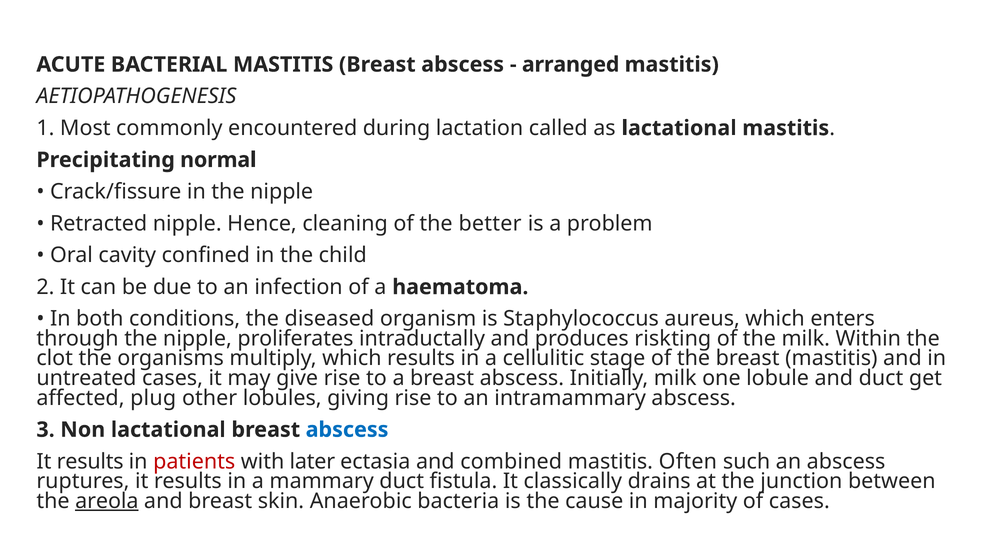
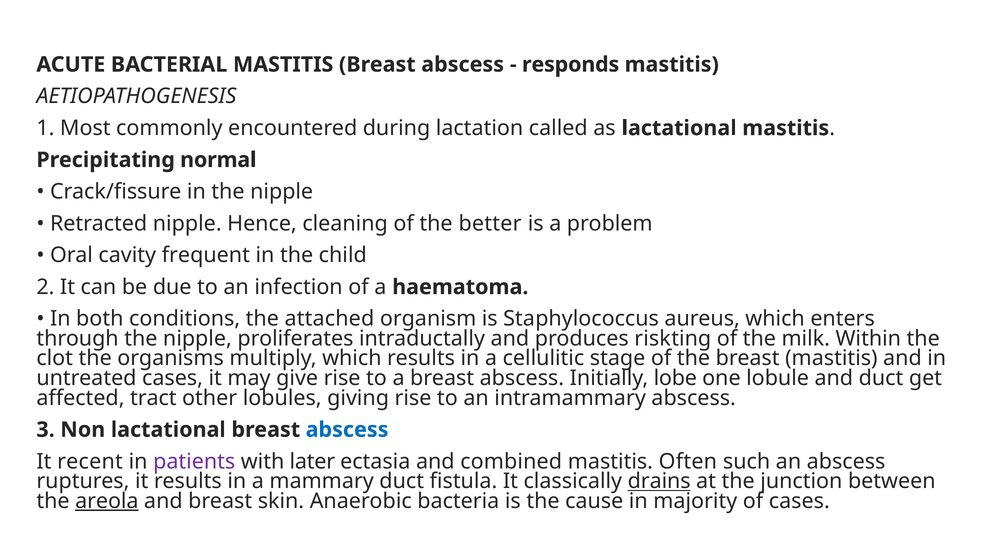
arranged: arranged -> responds (571, 64)
confined: confined -> frequent (206, 255)
diseased: diseased -> attached (329, 319)
Initially milk: milk -> lobe (675, 378)
plug: plug -> tract (153, 398)
results: results -> recent (90, 461)
patients colour: red -> purple (194, 461)
drains underline: none -> present (659, 481)
